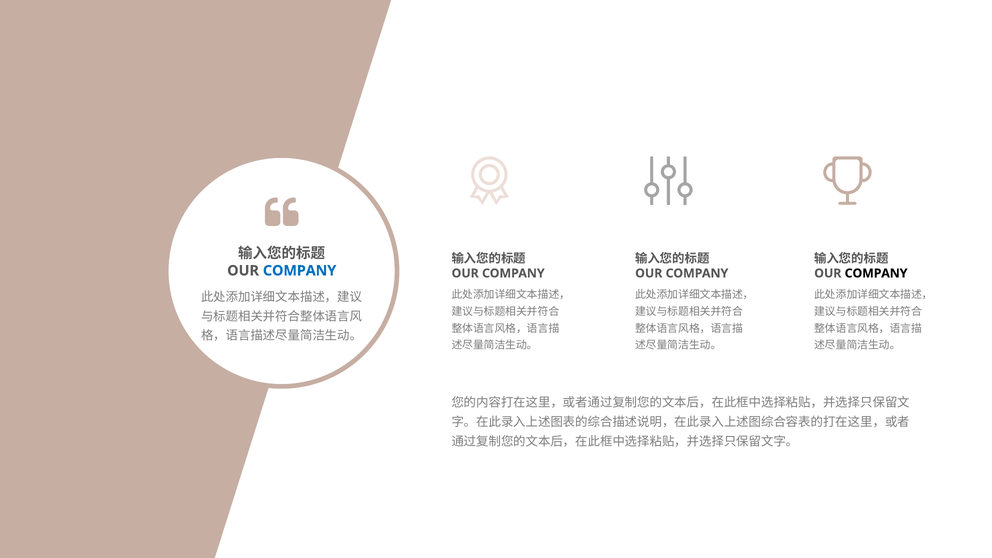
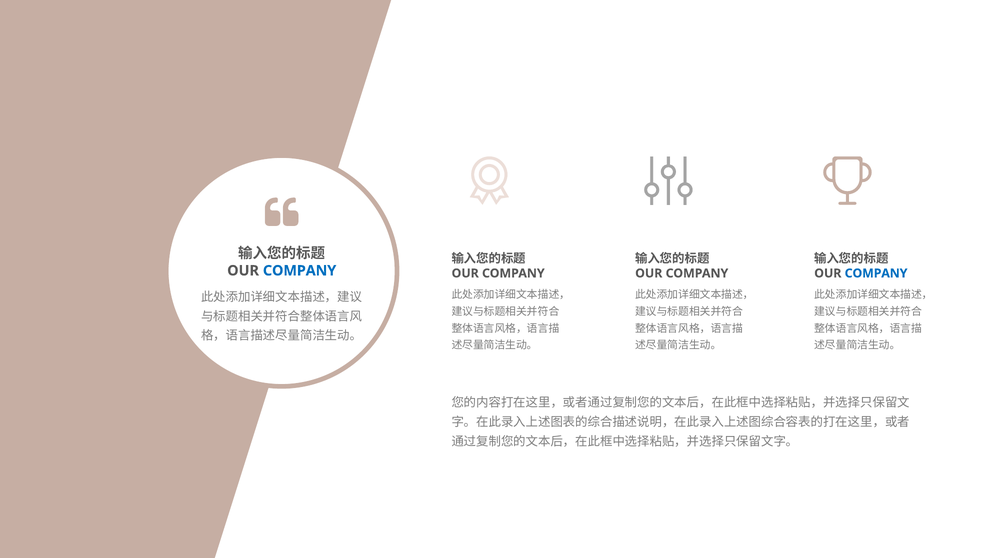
COMPANY colour: black -> blue (876, 273)
